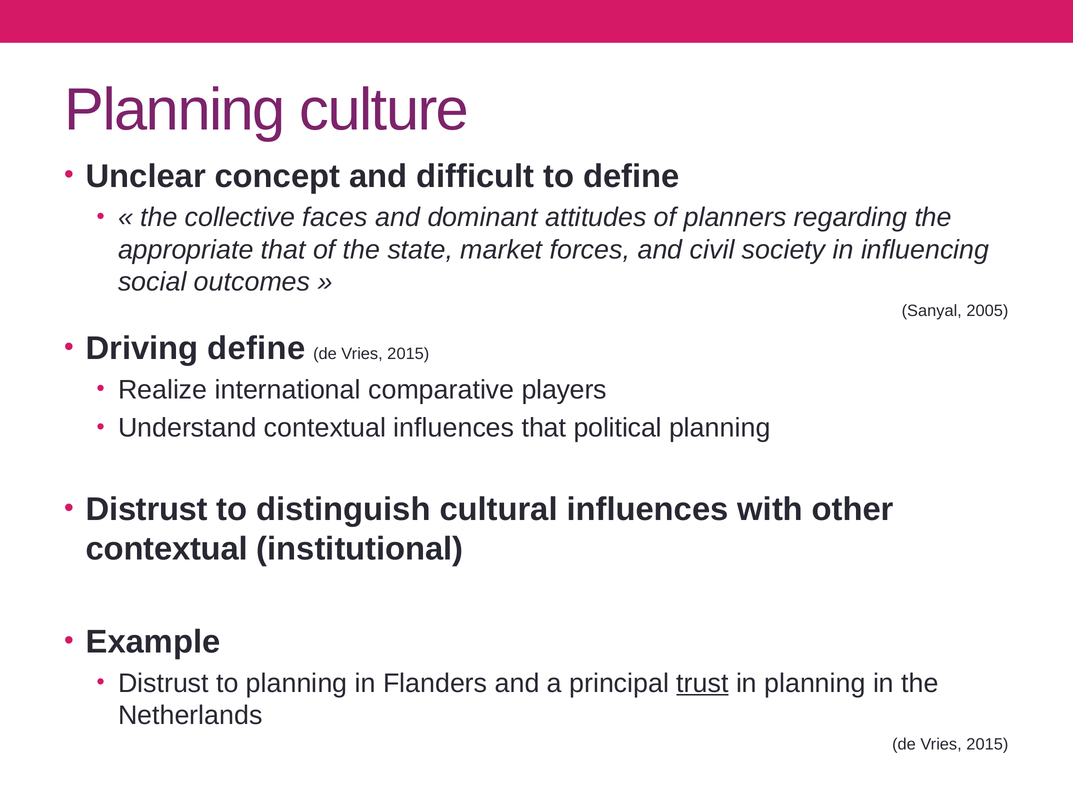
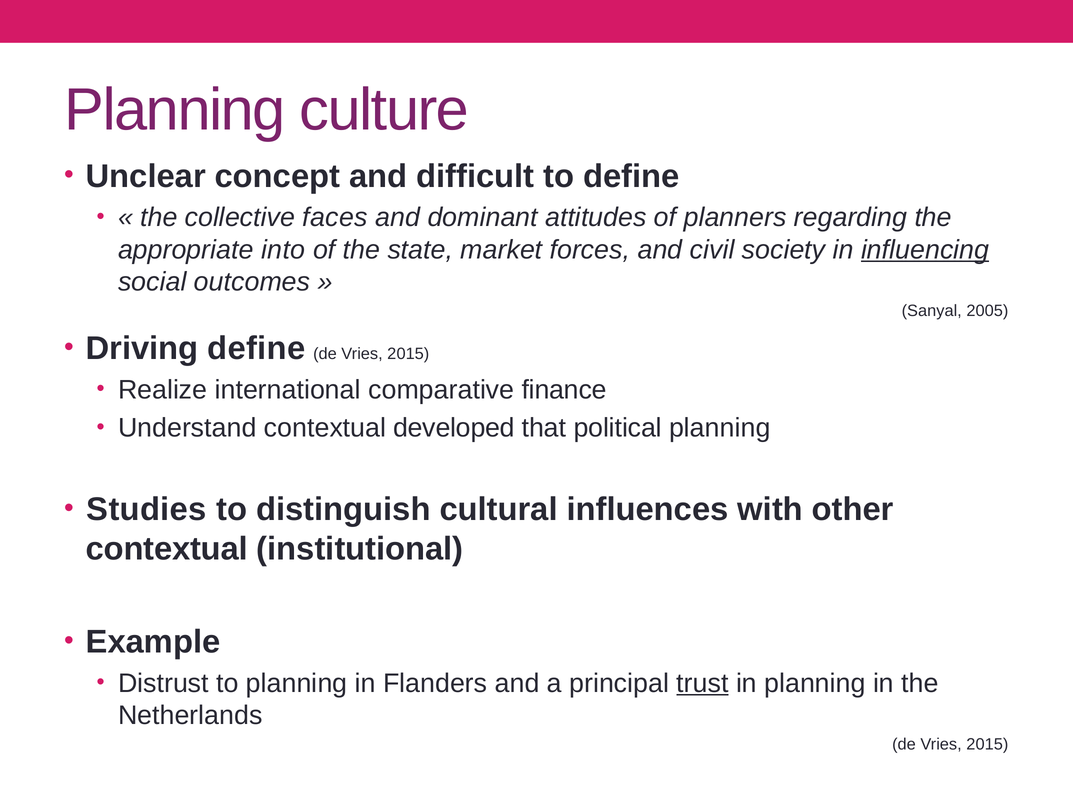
appropriate that: that -> into (283, 250)
influencing underline: none -> present (925, 250)
players: players -> finance (564, 390)
contextual influences: influences -> developed (454, 428)
Distrust: Distrust -> Studies (146, 509)
